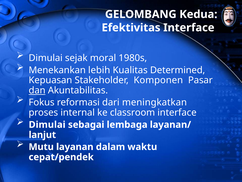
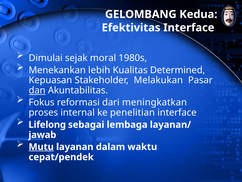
Komponen: Komponen -> Melakukan (158, 80)
classroom: classroom -> penelitian (132, 112)
Dimulai: Dimulai -> Lifelong (47, 124)
lanjut: lanjut -> jawab (42, 135)
Mutu underline: none -> present (41, 146)
